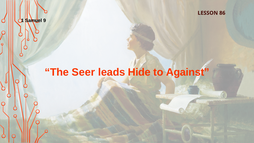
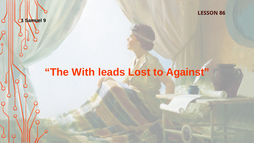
Seer: Seer -> With (83, 72)
Hide: Hide -> Lost (139, 72)
